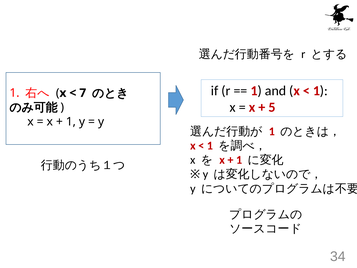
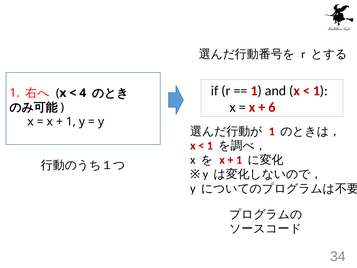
7: 7 -> 4 (83, 93)
5: 5 -> 6 (272, 107)
